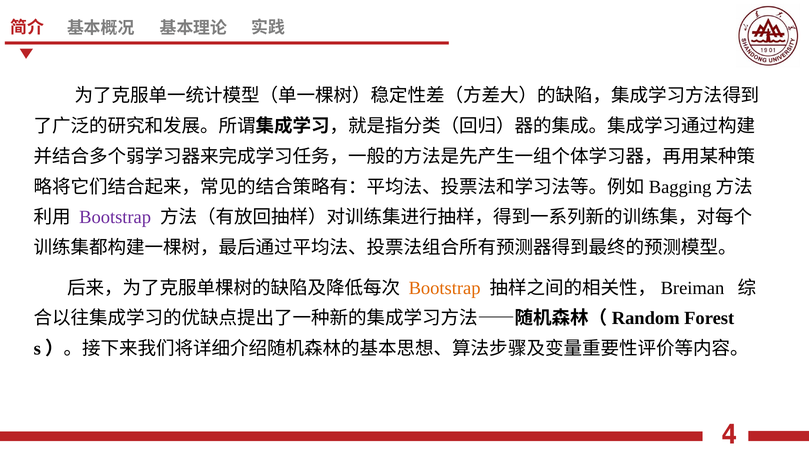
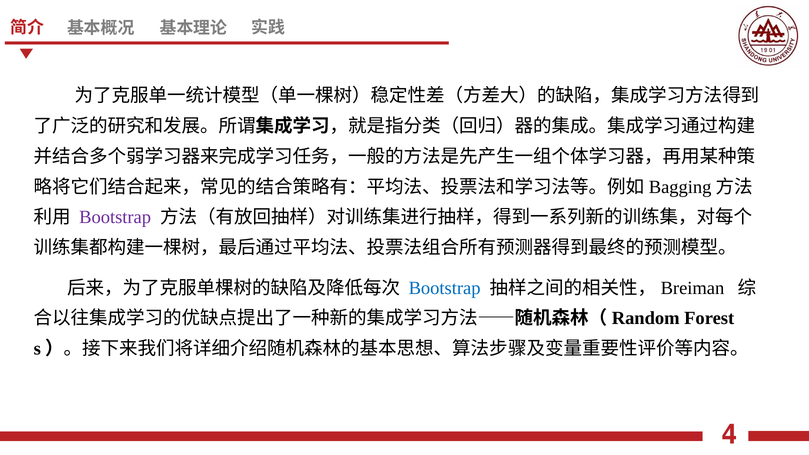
Bootstrap colour: orange -> blue (445, 288)
